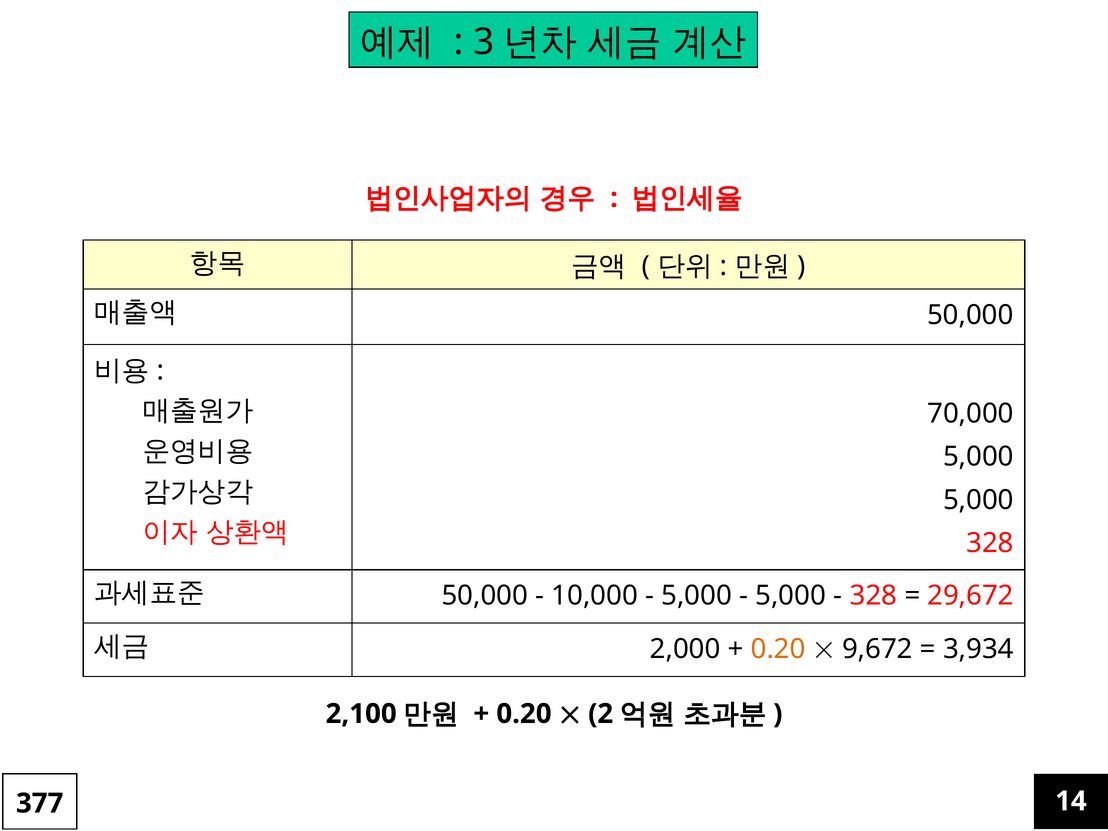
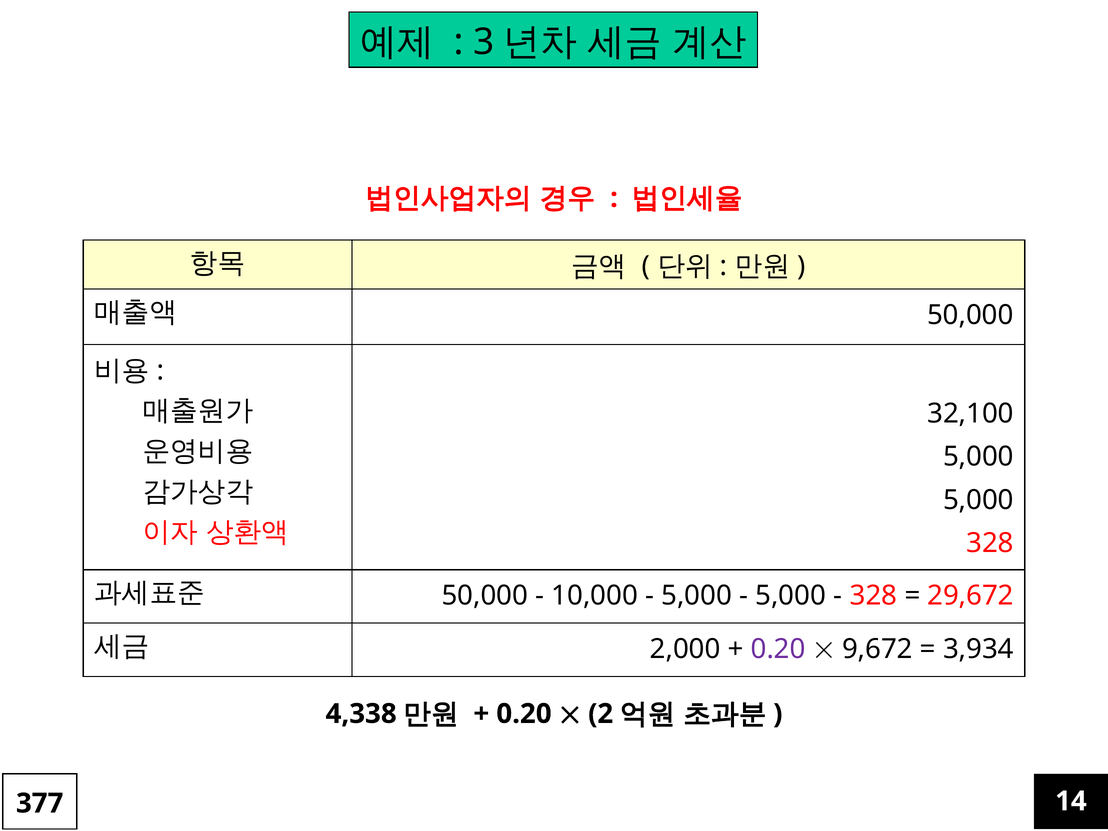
70,000: 70,000 -> 32,100 (970, 414)
0.20 colour: orange -> purple (778, 649)
2,100: 2,100 -> 4,338 (361, 714)
